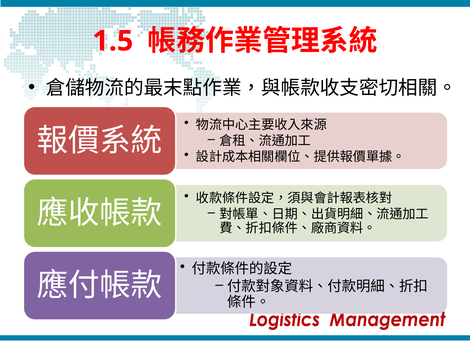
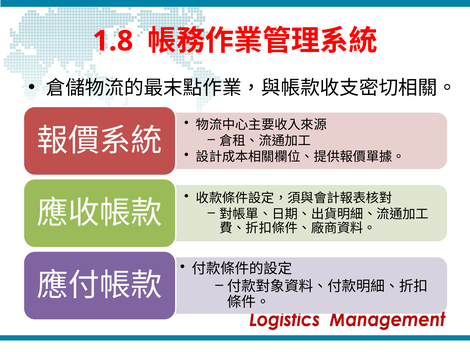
1.5: 1.5 -> 1.8 (113, 41)
